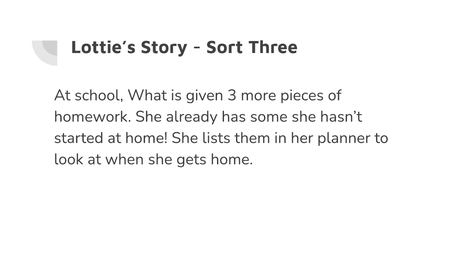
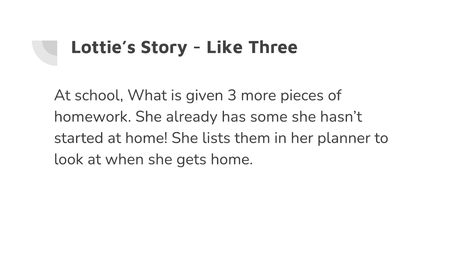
Sort: Sort -> Like (225, 47)
